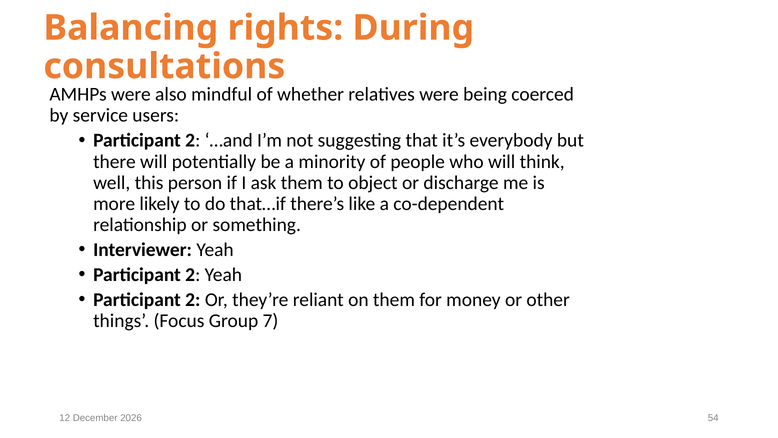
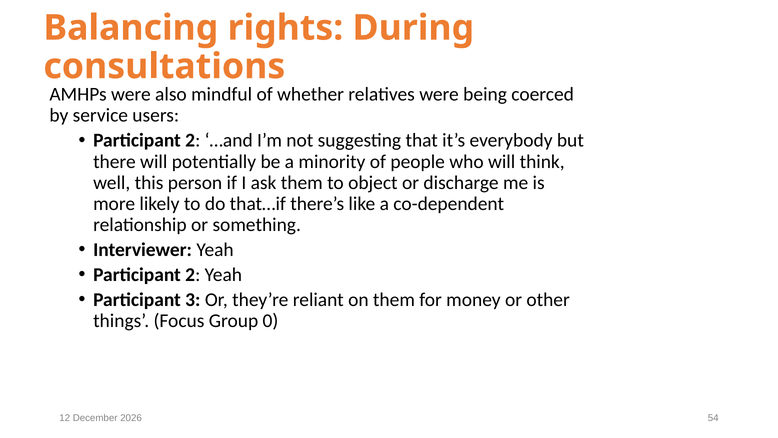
2: 2 -> 3 (193, 300)
7: 7 -> 0 (270, 321)
